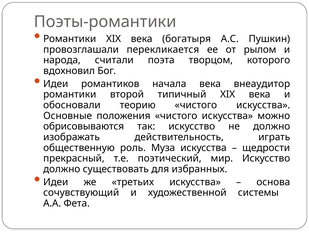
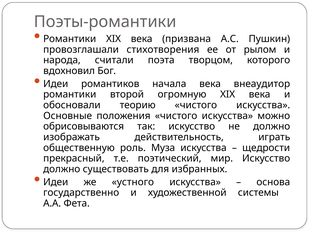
богатыря: богатыря -> призвана (187, 39)
перекликается: перекликается -> стихотворения (163, 49)
типичный: типичный -> огромную (182, 94)
третьих: третьих -> устного (133, 182)
сочувствующий: сочувствующий -> государственно (81, 193)
